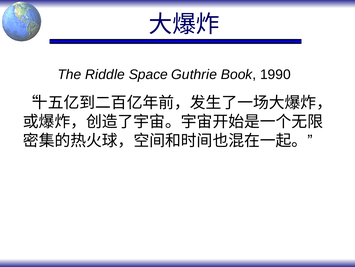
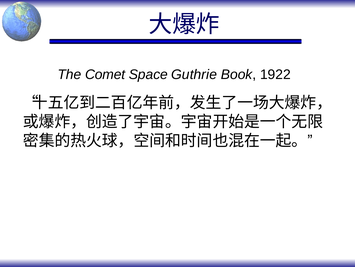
Riddle: Riddle -> Comet (105, 74)
1990: 1990 -> 1922 (275, 74)
